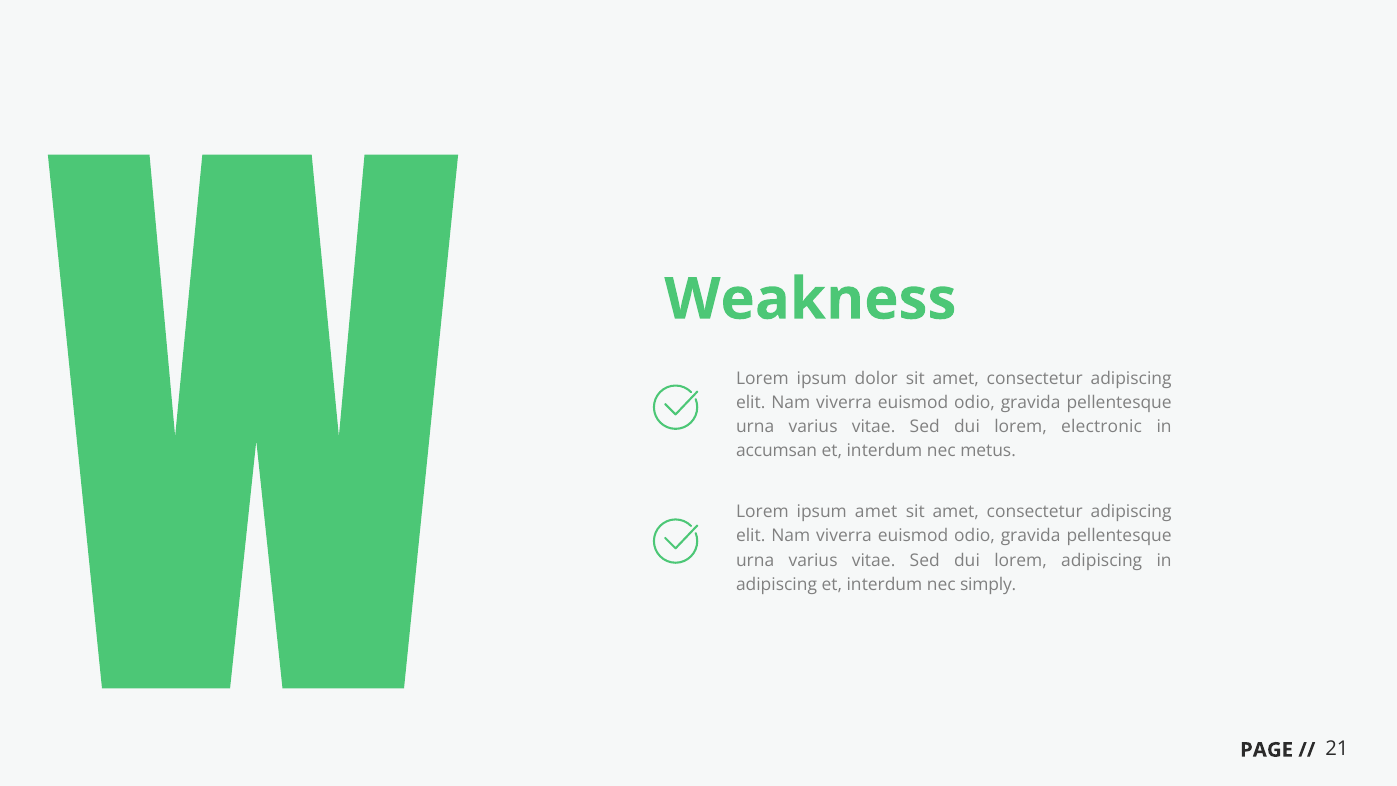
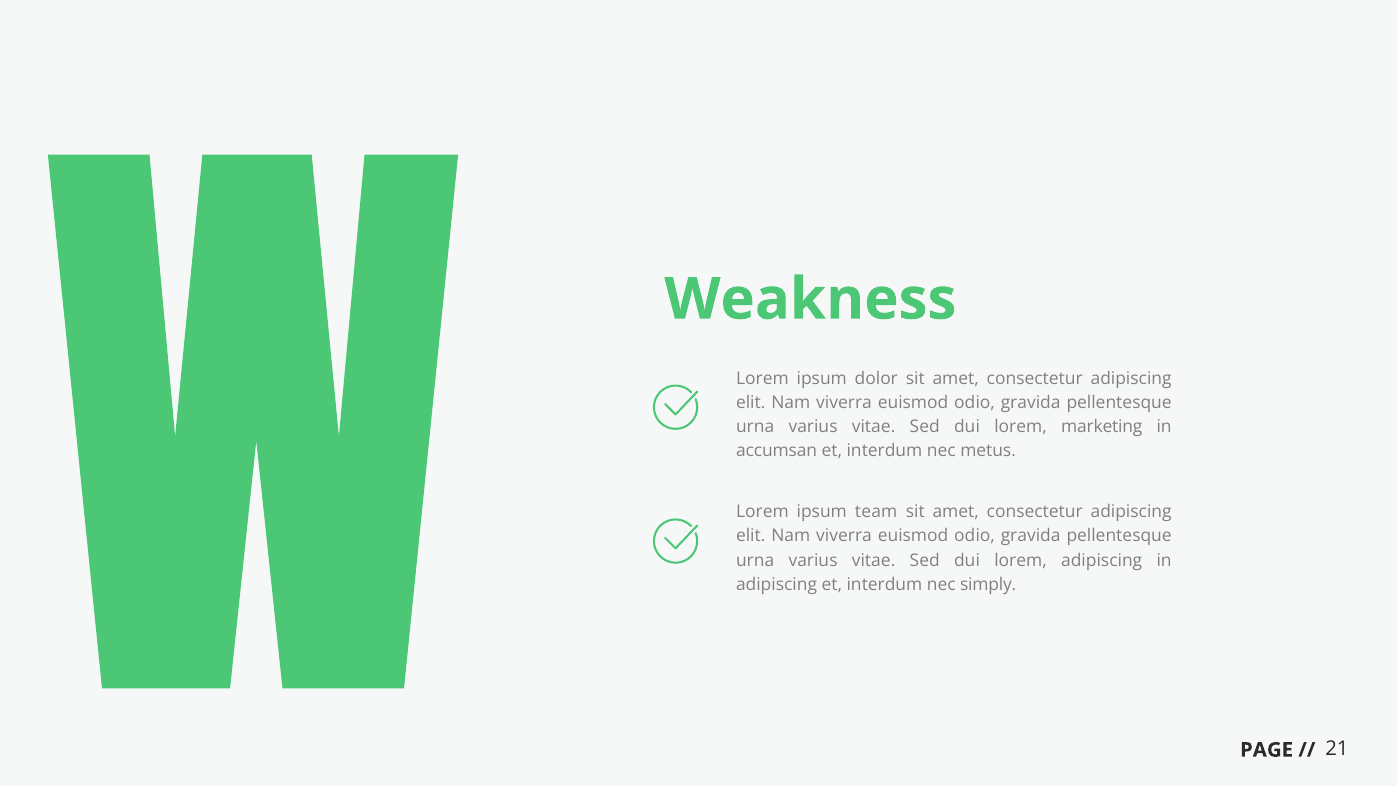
electronic: electronic -> marketing (1102, 426)
ipsum amet: amet -> team (876, 512)
